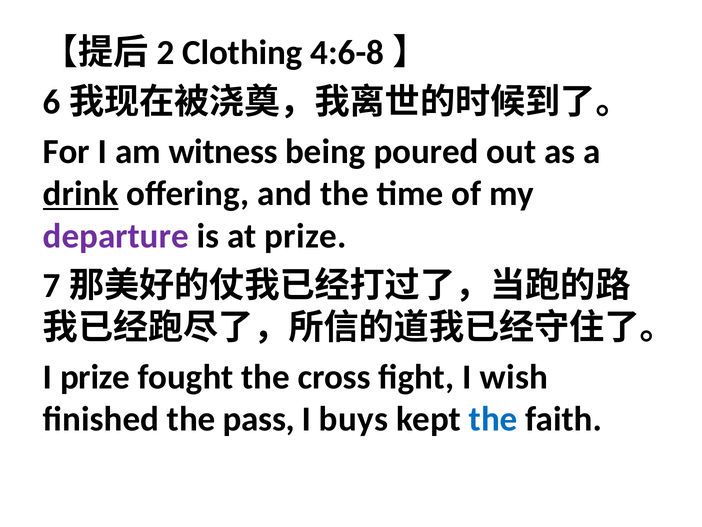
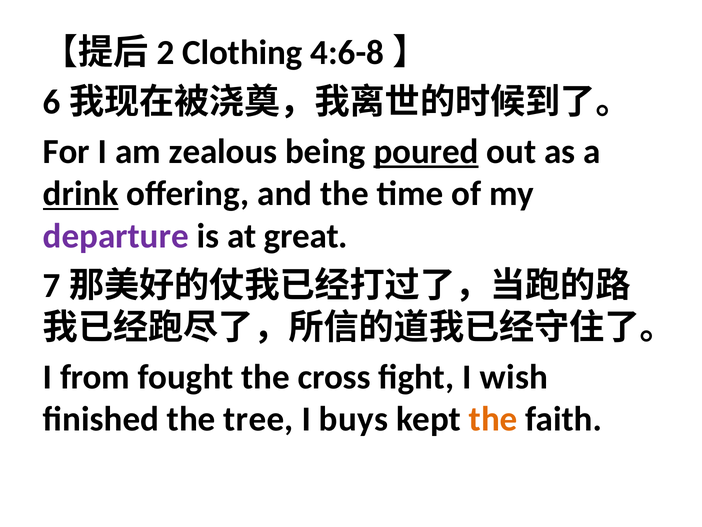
witness: witness -> zealous (223, 151)
poured underline: none -> present (426, 151)
at prize: prize -> great (306, 236)
I prize: prize -> from (95, 377)
pass: pass -> tree (258, 419)
the colour: blue -> orange (493, 419)
